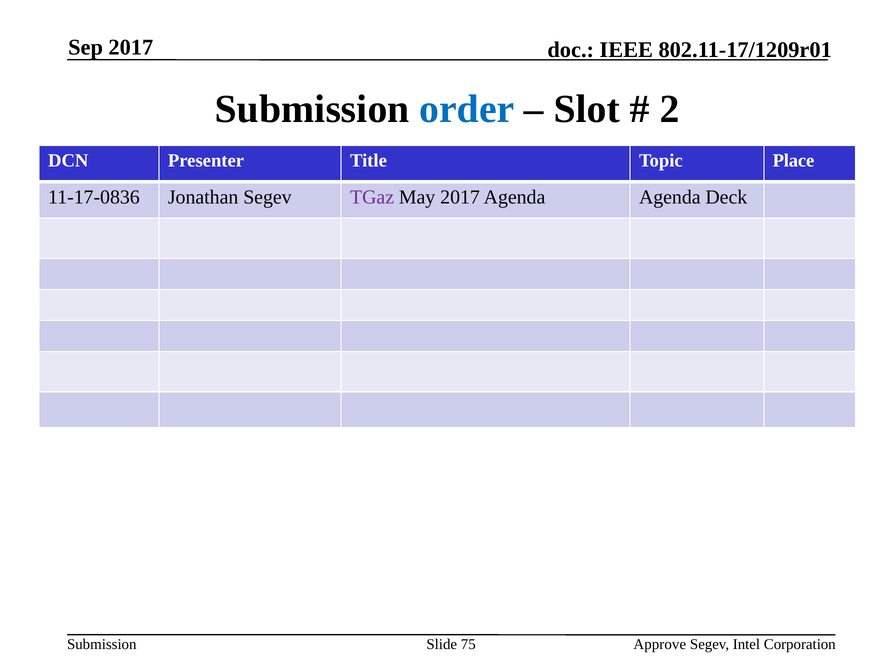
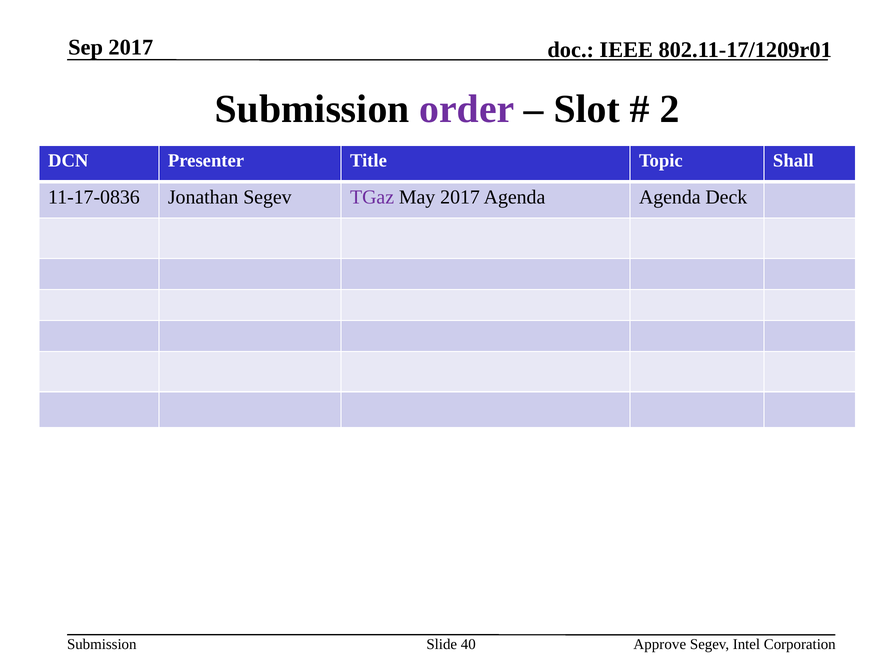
order colour: blue -> purple (467, 109)
Place: Place -> Shall (793, 160)
75: 75 -> 40 (468, 644)
